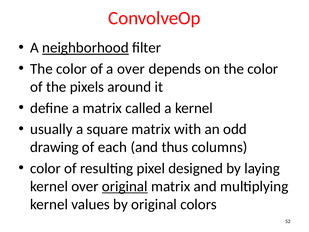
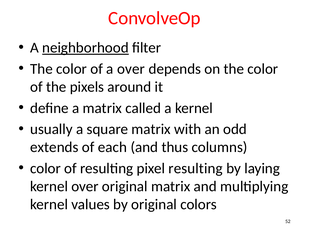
drawing: drawing -> extends (54, 147)
pixel designed: designed -> resulting (196, 168)
original underline: present -> none (125, 186)
